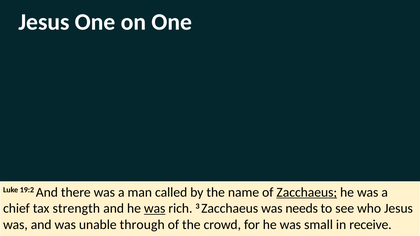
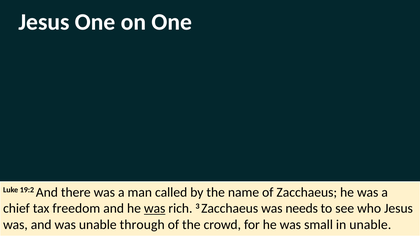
Zacchaeus underline: present -> none (307, 192)
strength: strength -> freedom (76, 209)
in receive: receive -> unable (370, 225)
